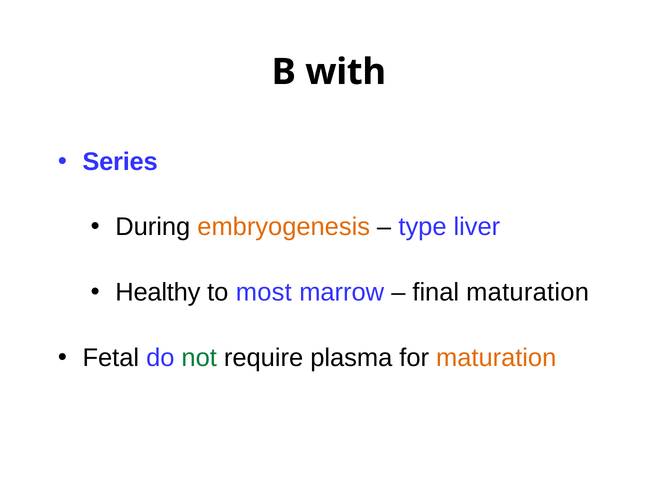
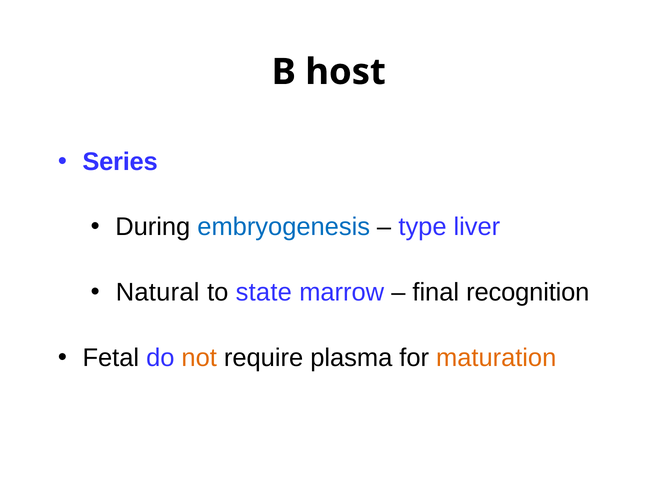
with: with -> host (346, 72)
embryogenesis colour: orange -> blue (284, 227)
Healthy: Healthy -> Natural (158, 292)
most: most -> state (264, 292)
final maturation: maturation -> recognition (528, 292)
not colour: green -> orange (199, 358)
